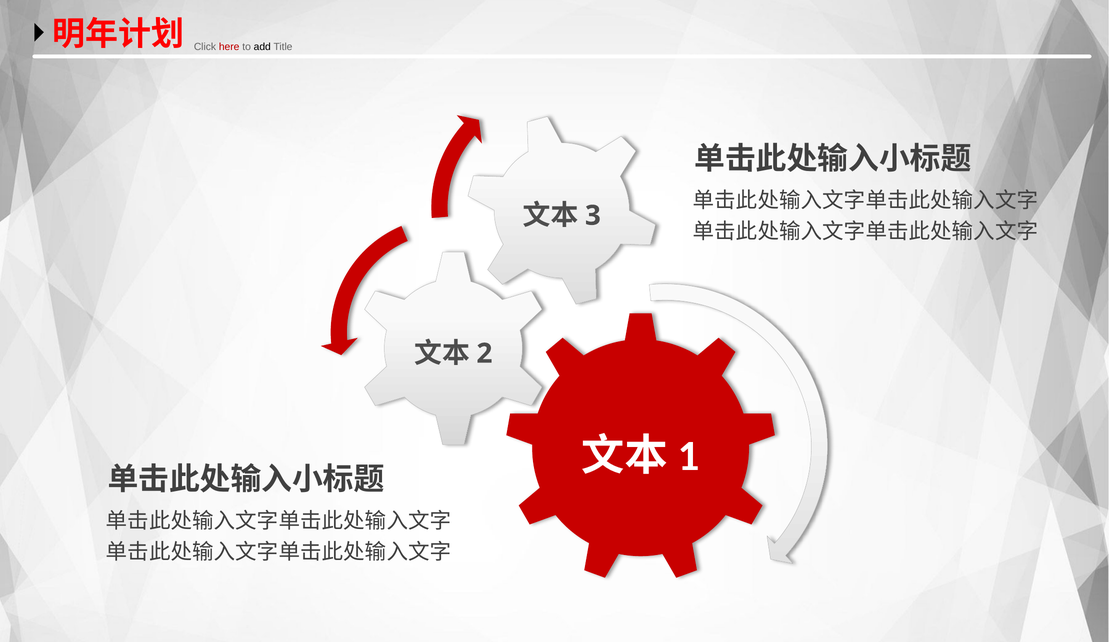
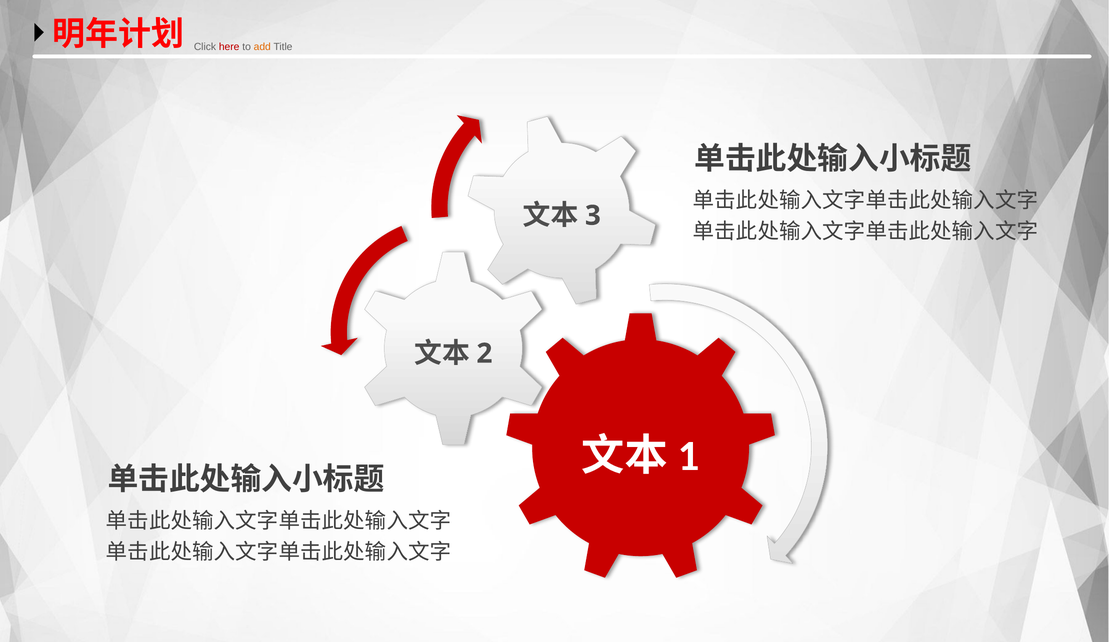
add colour: black -> orange (262, 47)
